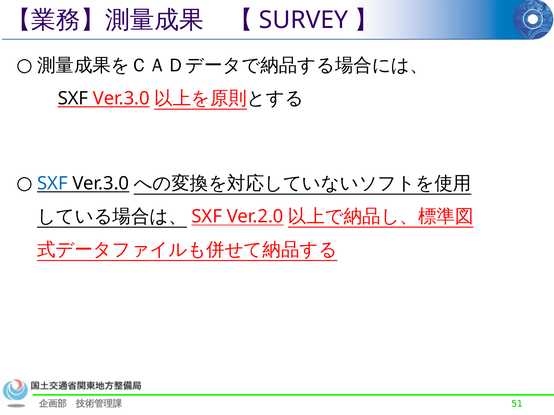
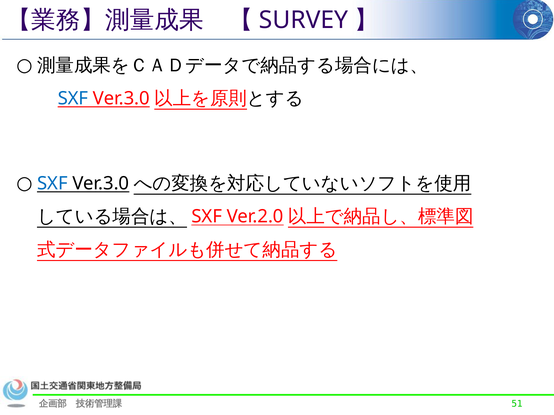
SXF colour: black -> blue (73, 99)
